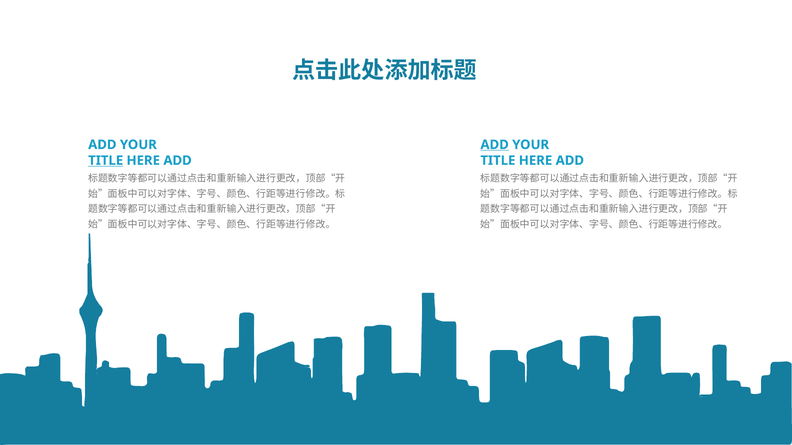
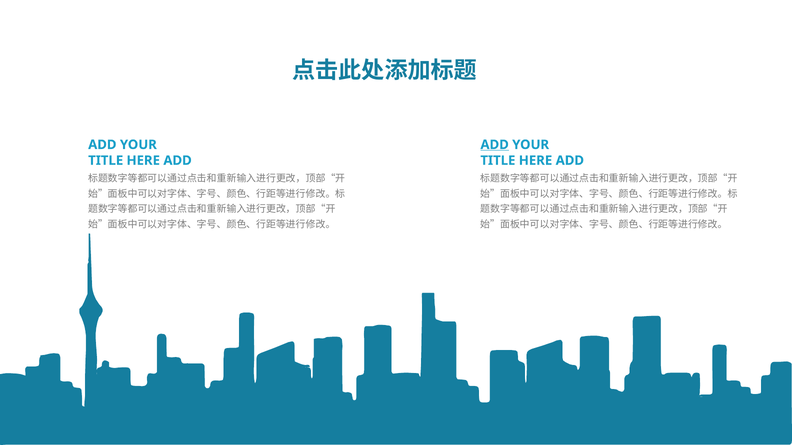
TITLE underline: present -> none (106, 161)
